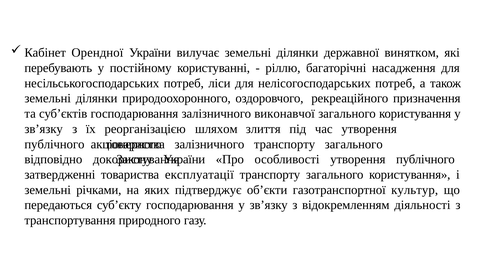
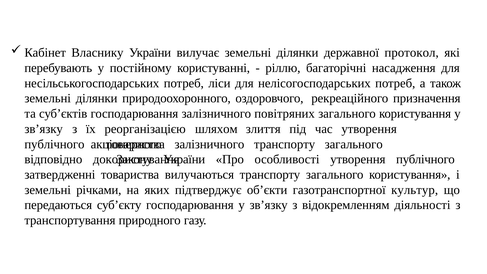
Орендної: Орендної -> Власнику (97, 53)
винятком: винятком -> протокол (412, 53)
виконавчої: виконавчої -> повітряних (285, 114)
експлуатації: експлуатації -> вилучаються (199, 175)
